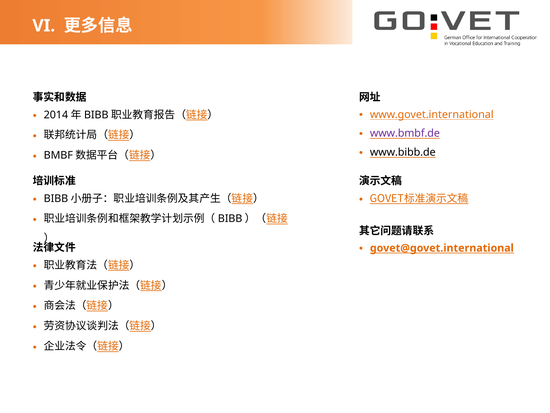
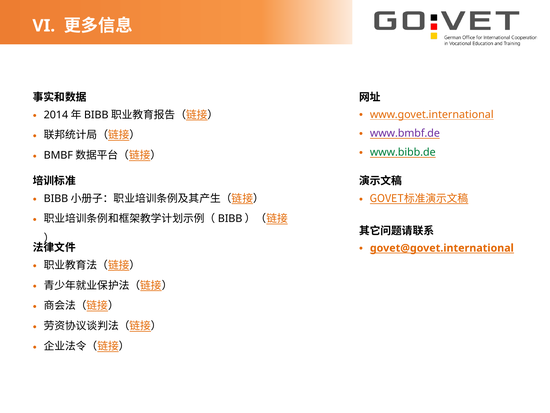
www.bibb.de colour: black -> green (403, 152)
